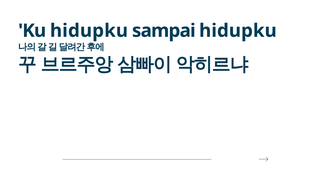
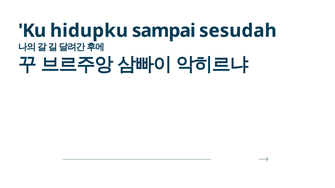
sampai hidupku: hidupku -> sesudah (238, 31)
